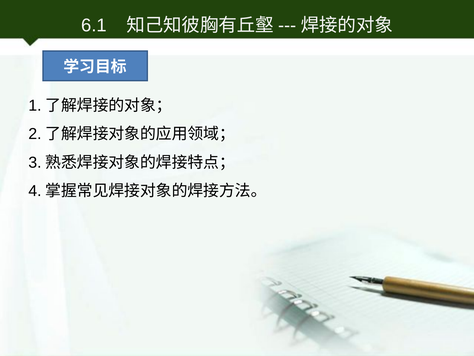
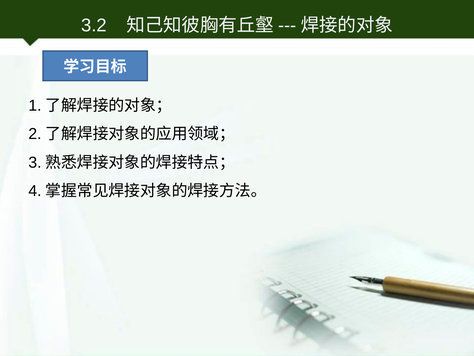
6.1: 6.1 -> 3.2 (94, 25)
